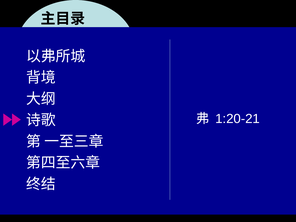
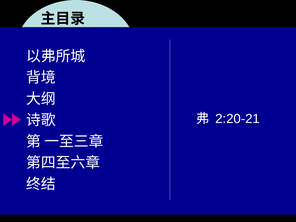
1:20-21: 1:20-21 -> 2:20-21 (238, 119)
